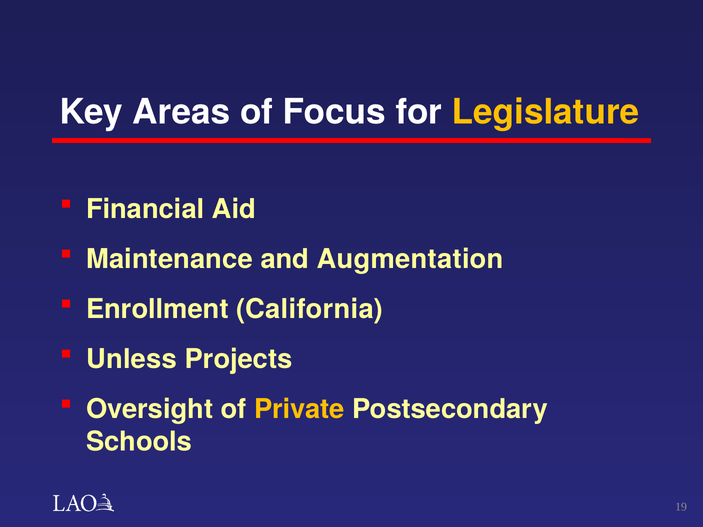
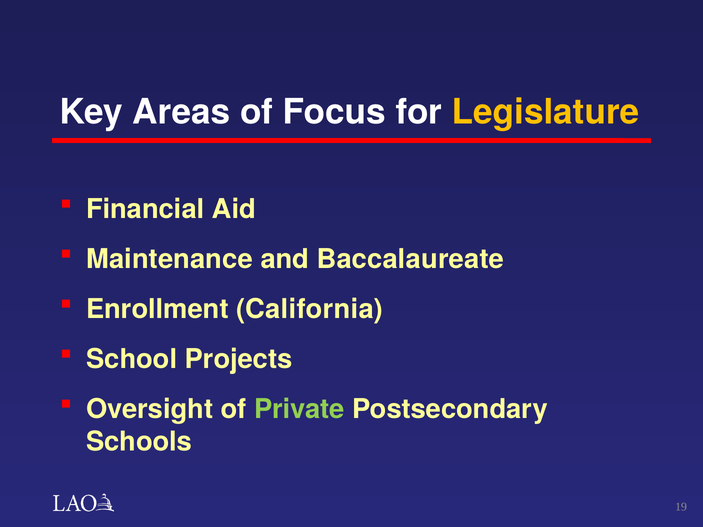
Augmentation: Augmentation -> Baccalaureate (410, 259)
Unless: Unless -> School (132, 359)
Private colour: yellow -> light green (299, 409)
